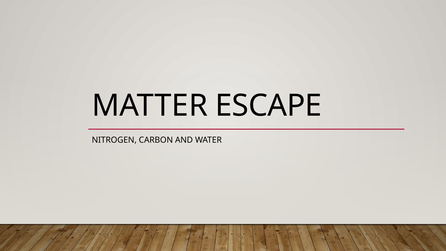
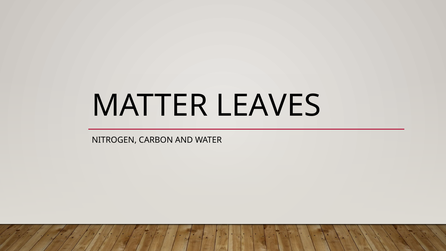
ESCAPE: ESCAPE -> LEAVES (268, 106)
